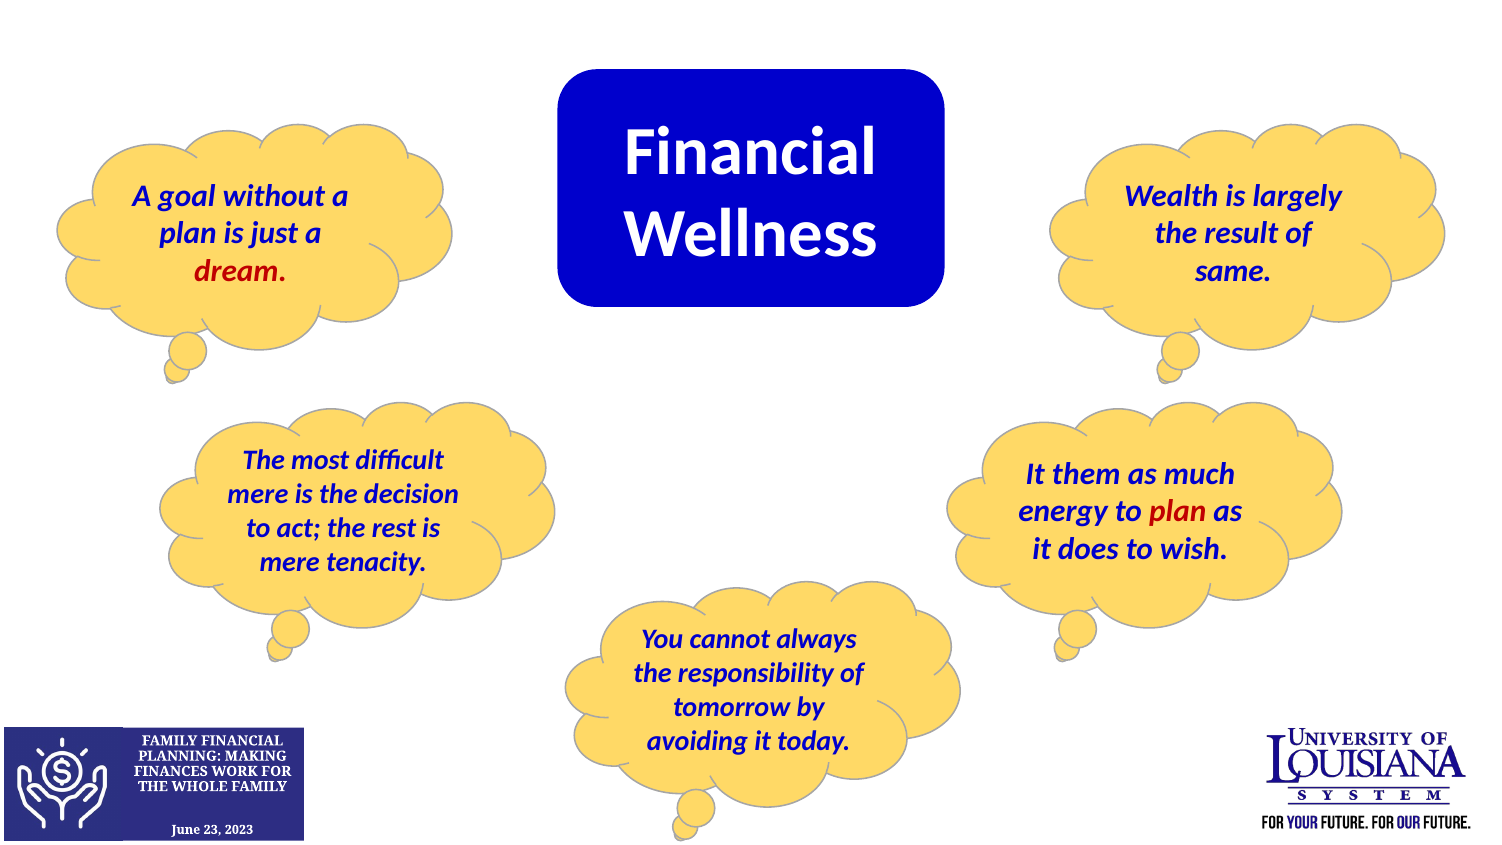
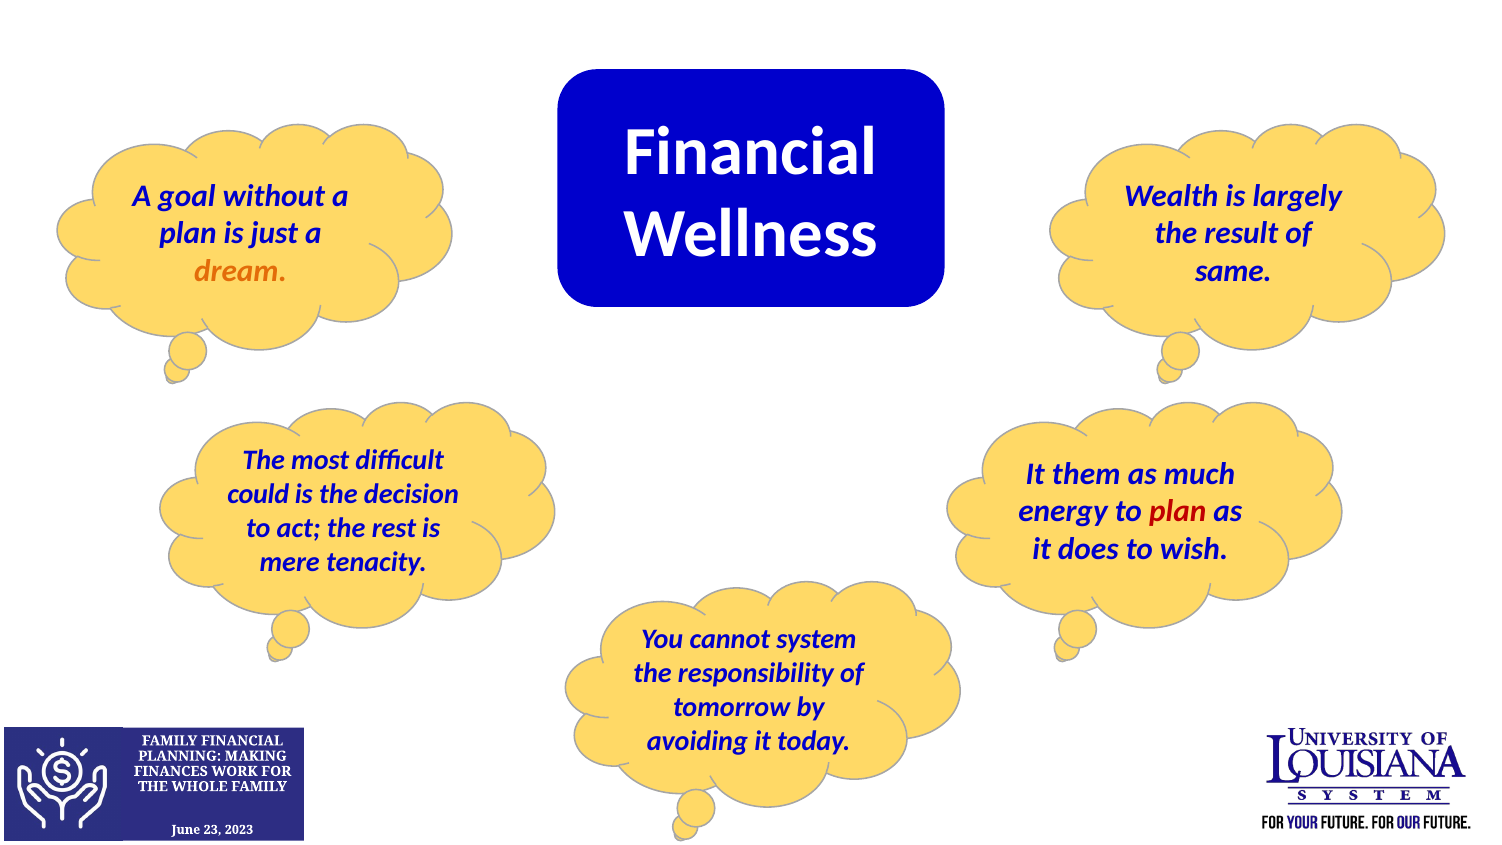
dream colour: red -> orange (241, 271)
mere: mere -> could (258, 494)
always: always -> system (817, 640)
